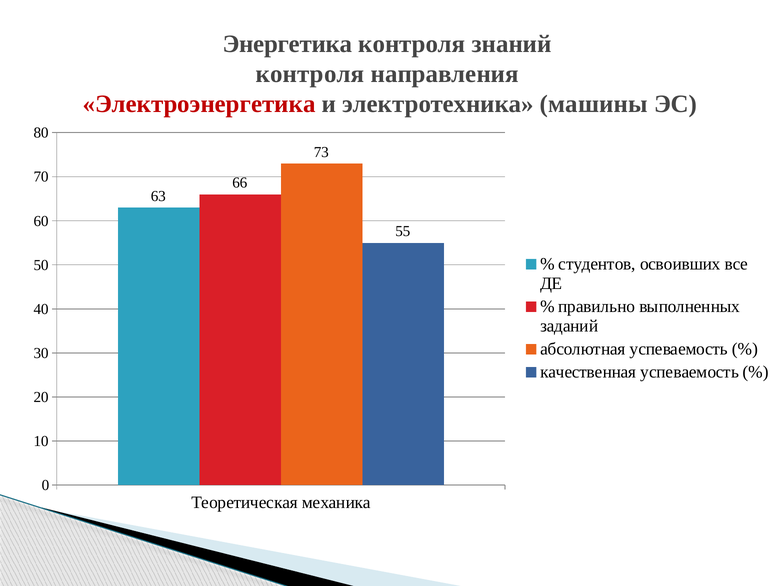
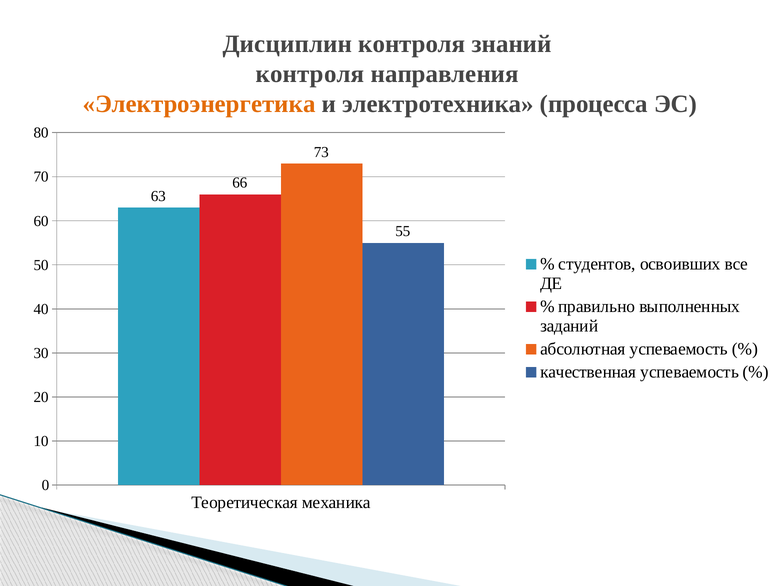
Энергетика: Энергетика -> Дисциплин (287, 44)
Электроэнергетика colour: red -> orange (199, 104)
машины: машины -> процесса (594, 104)
